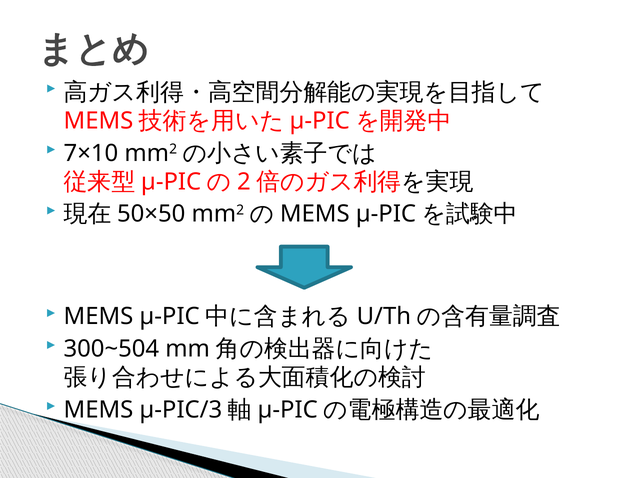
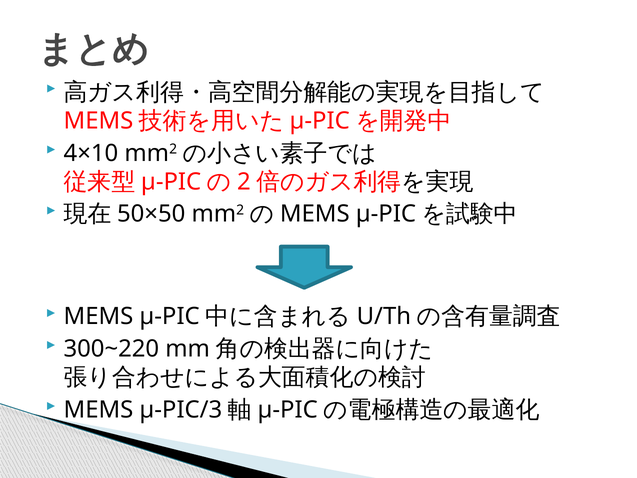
7×10: 7×10 -> 4×10 (91, 153)
300~504: 300~504 -> 300~220 (111, 349)
